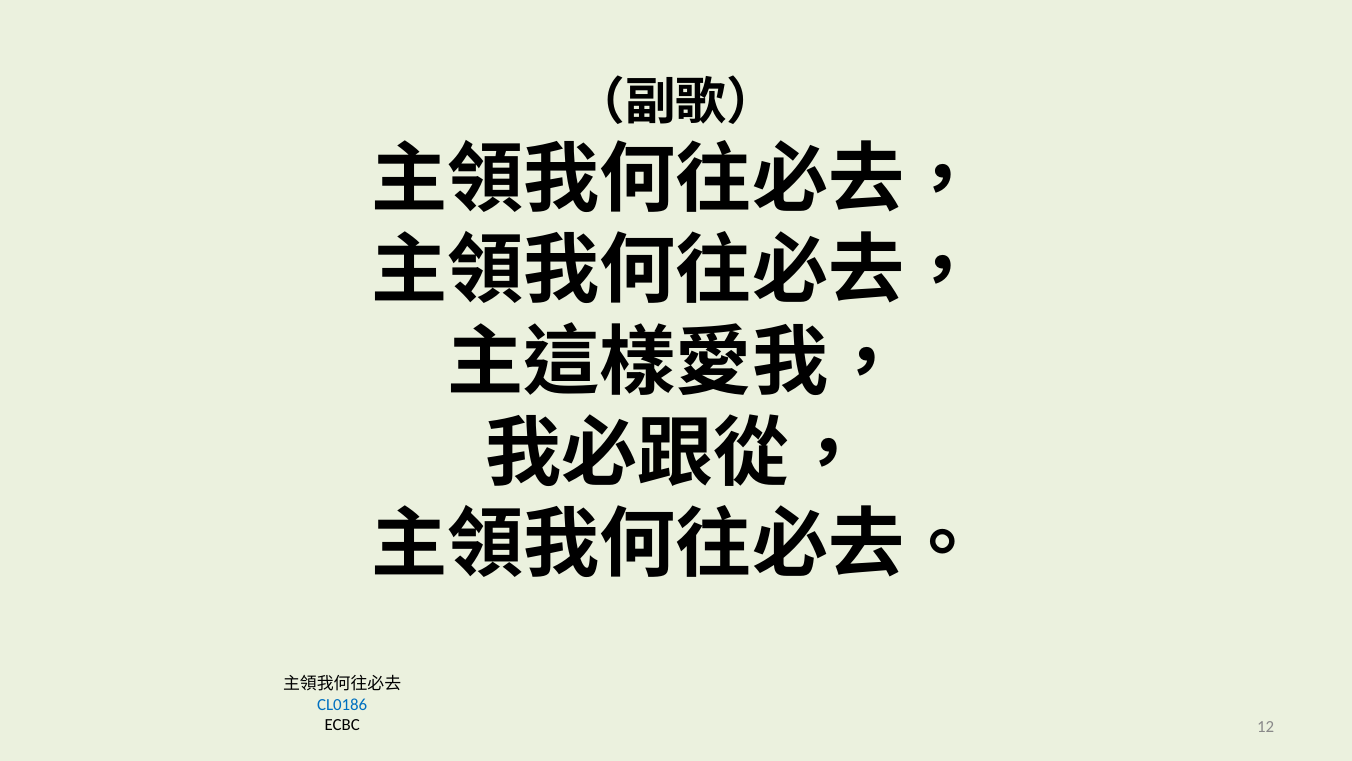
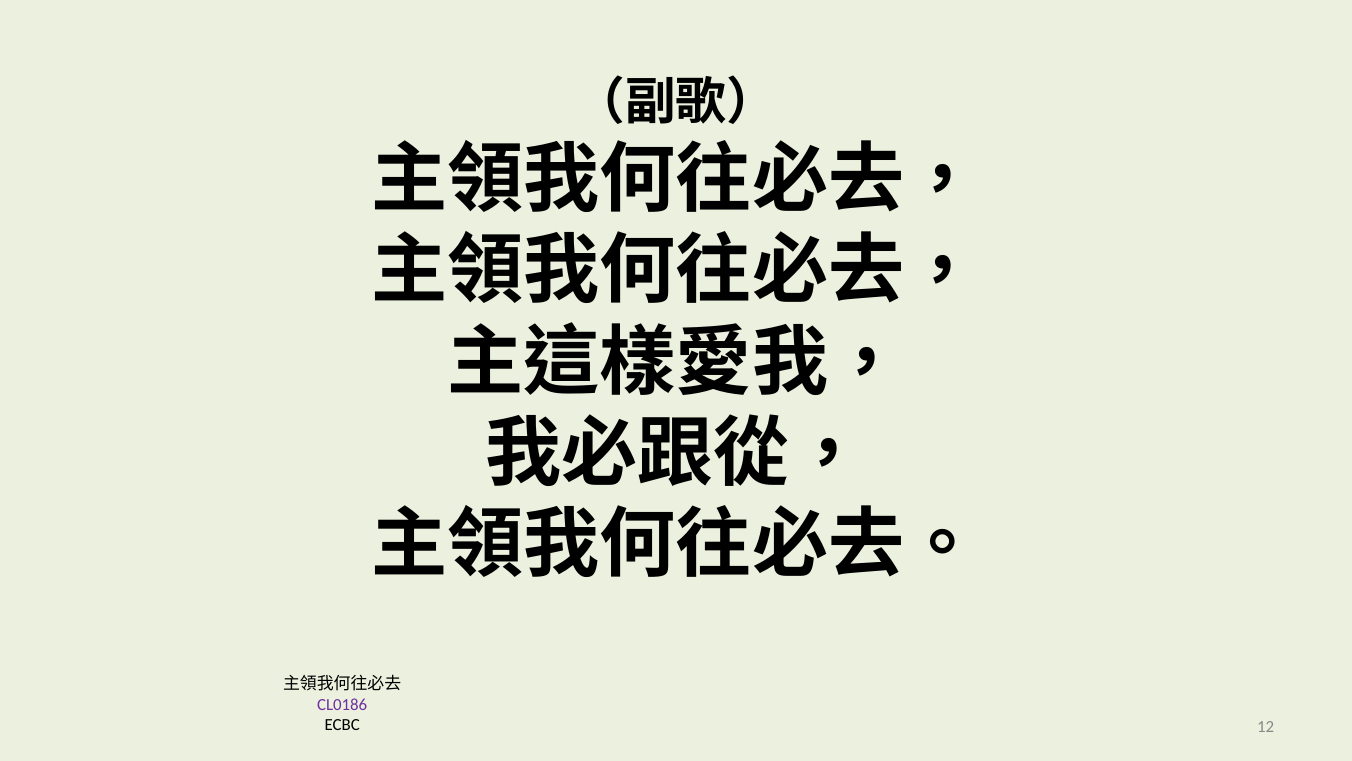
CL0186 colour: blue -> purple (342, 704)
